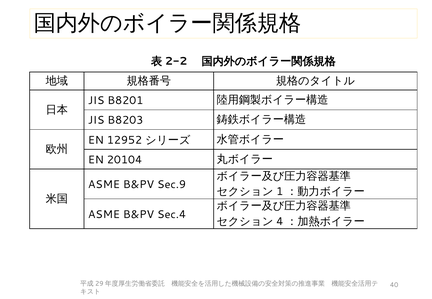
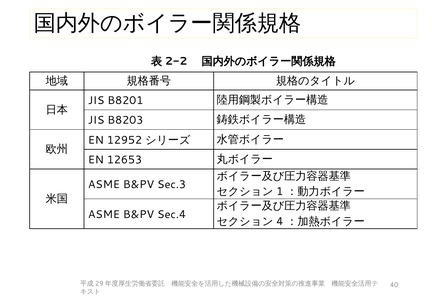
20104: 20104 -> 12653 (124, 160)
Sec.9: Sec.9 -> Sec.3 (172, 185)
